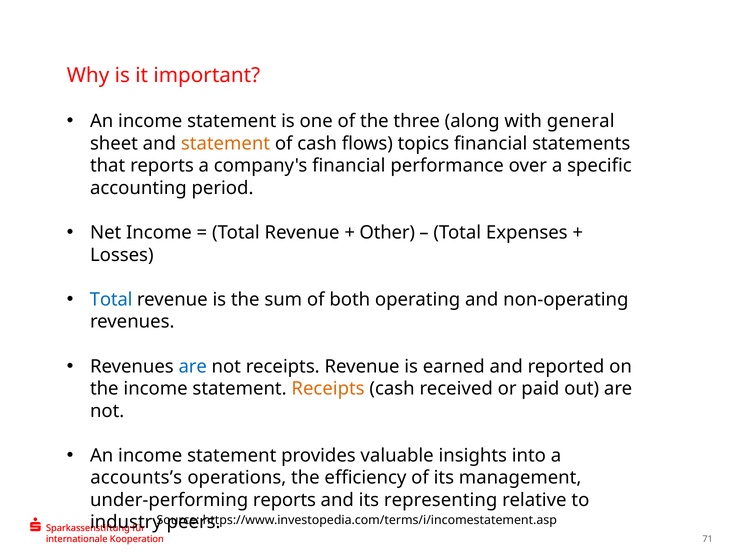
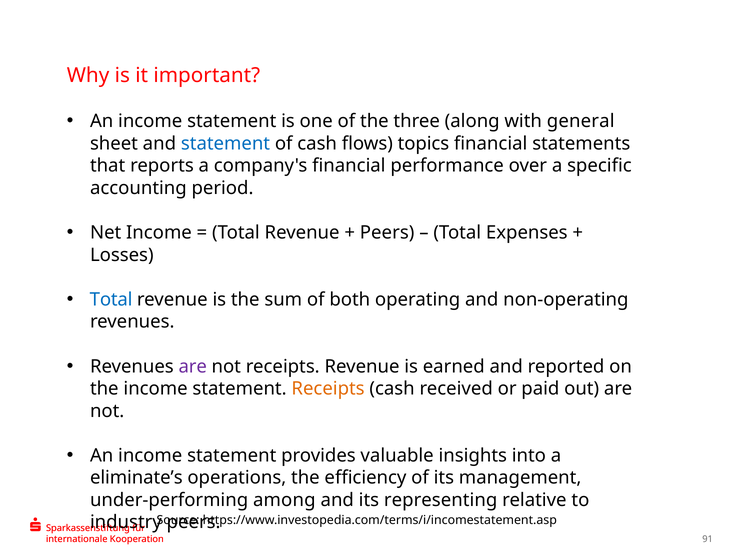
statement colour: orange -> blue (226, 144)
Other: Other -> Peers (387, 233)
are colour: blue -> purple (193, 367)
accounts’s: accounts’s -> eliminate’s (136, 478)
under-performing reports: reports -> among (284, 500)
71: 71 -> 91 (708, 539)
